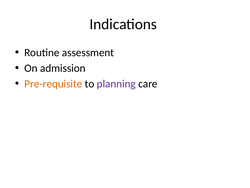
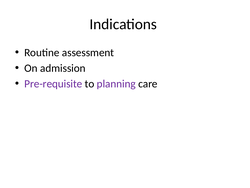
Pre-requisite colour: orange -> purple (53, 84)
